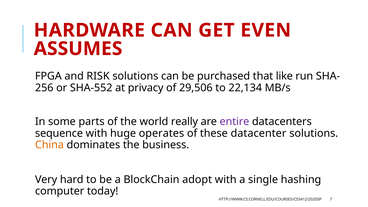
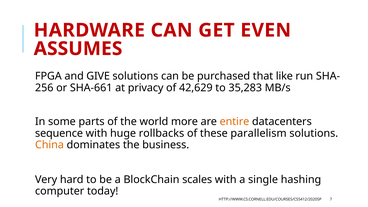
RISK: RISK -> GIVE (98, 76)
SHA-552: SHA-552 -> SHA-661 (91, 88)
29,506: 29,506 -> 42,629 (196, 88)
22,134: 22,134 -> 35,283 (245, 88)
really: really -> more (184, 122)
entire colour: purple -> orange (234, 122)
operates: operates -> rollbacks (161, 133)
datacenter: datacenter -> parallelism (259, 133)
adopt: adopt -> scales (197, 180)
